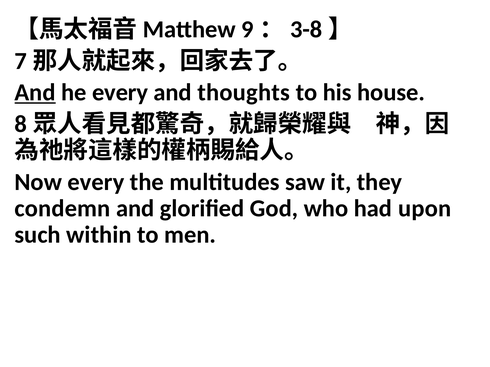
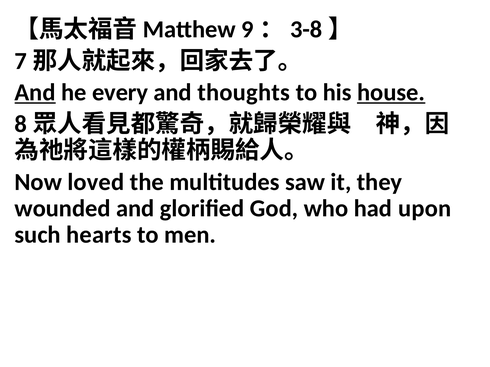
house underline: none -> present (391, 93)
Now every: every -> loved (96, 182)
condemn: condemn -> wounded (63, 209)
within: within -> hearts (99, 235)
